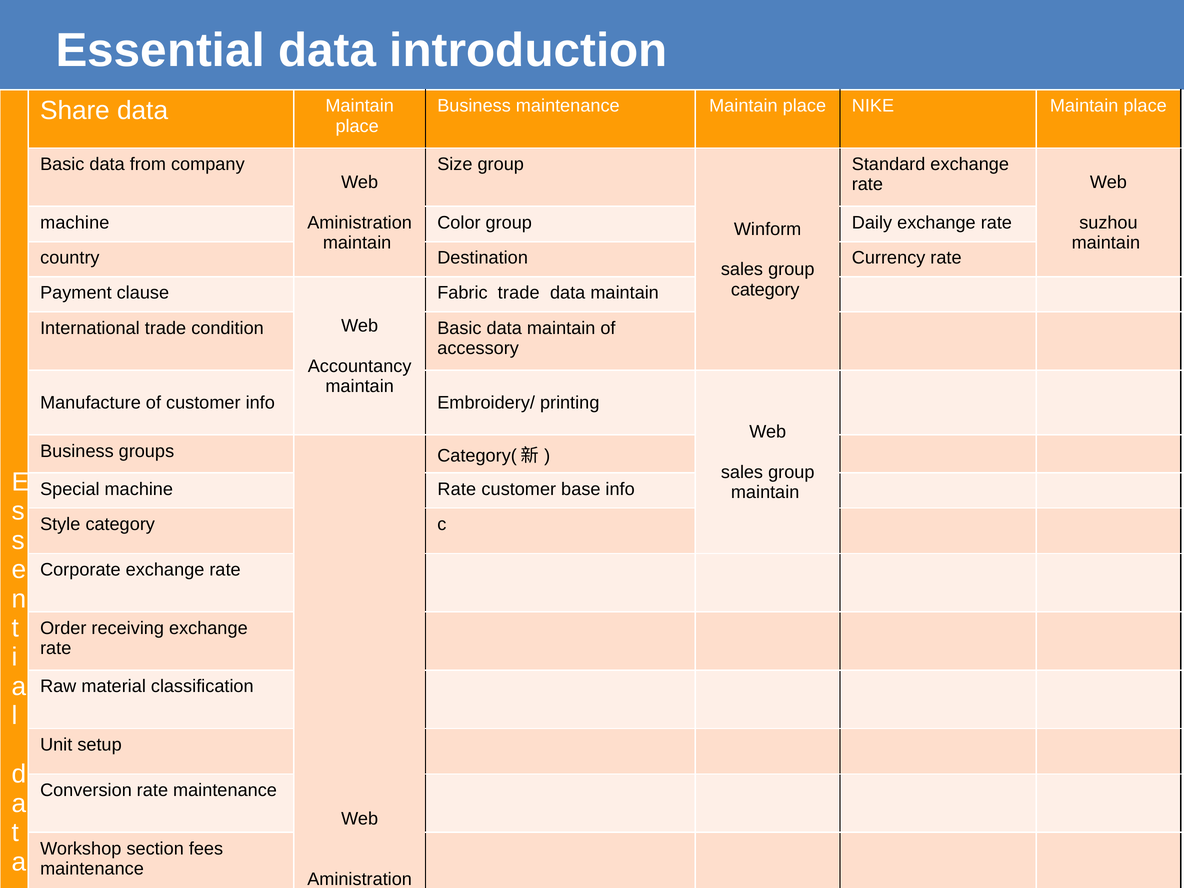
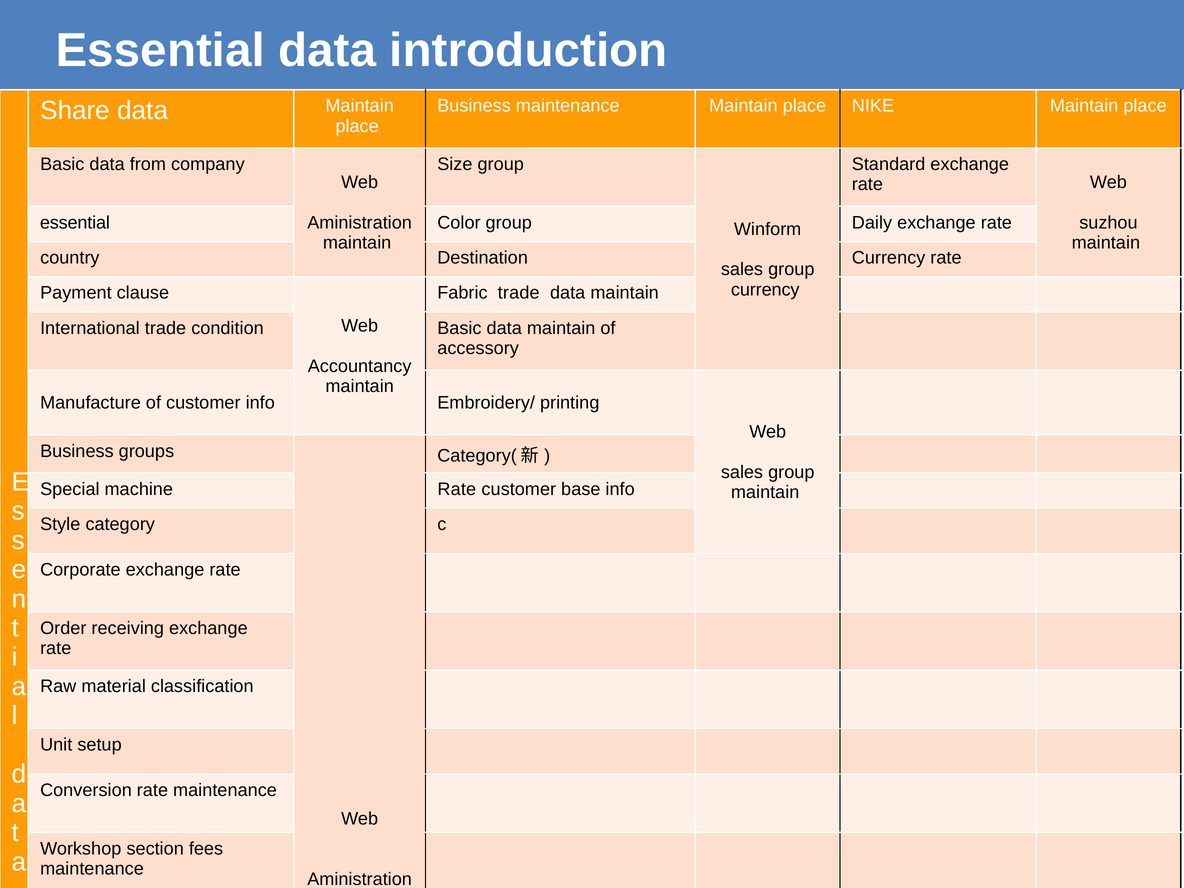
machine: machine -> essential (75, 223)
category: category -> currency (765, 290)
